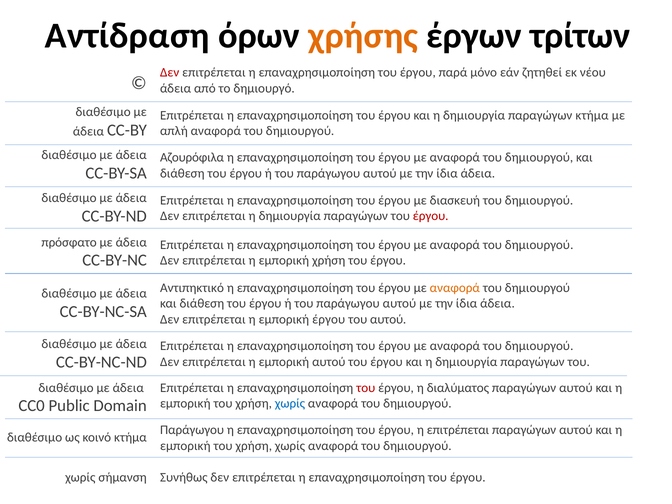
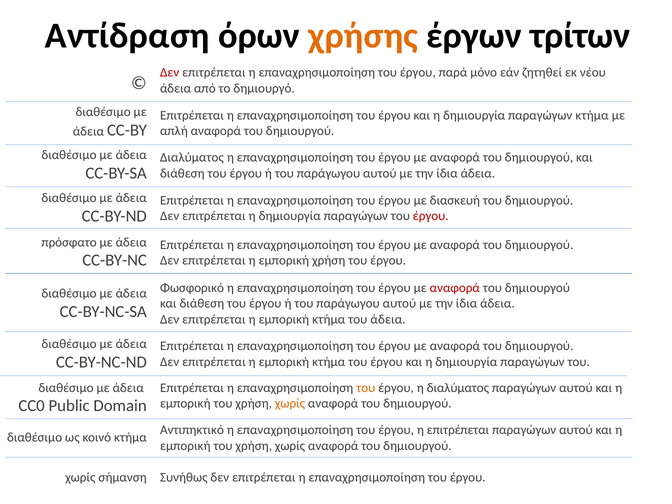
Αζουρόφιλα: Αζουρόφιλα -> Διαλύματος (192, 158)
Αντιπηκτικό: Αντιπηκτικό -> Φωσφορικό (192, 288)
αναφορά colour: orange -> red (455, 288)
έργου: έργου -> κτήμα (329, 319)
του αυτού: αυτού -> άδεια (388, 319)
αυτού: αυτού -> κτήμα (329, 362)
του colour: red -> orange (366, 388)
χωρίς colour: blue -> orange (290, 403)
Παράγωγου: Παράγωγου -> Αντιπηκτικό (192, 430)
